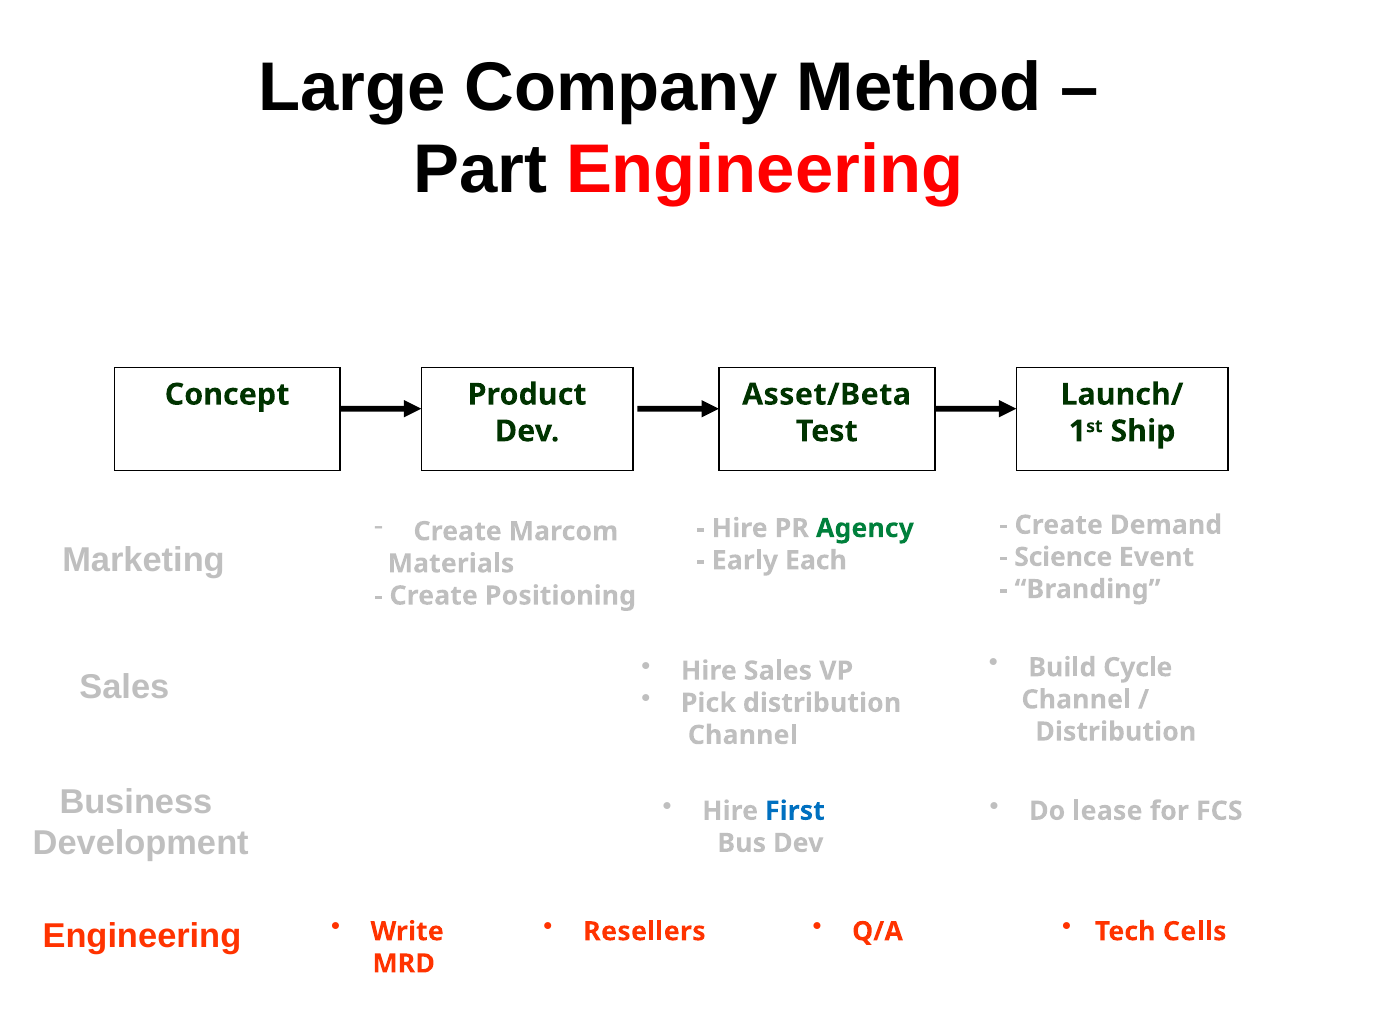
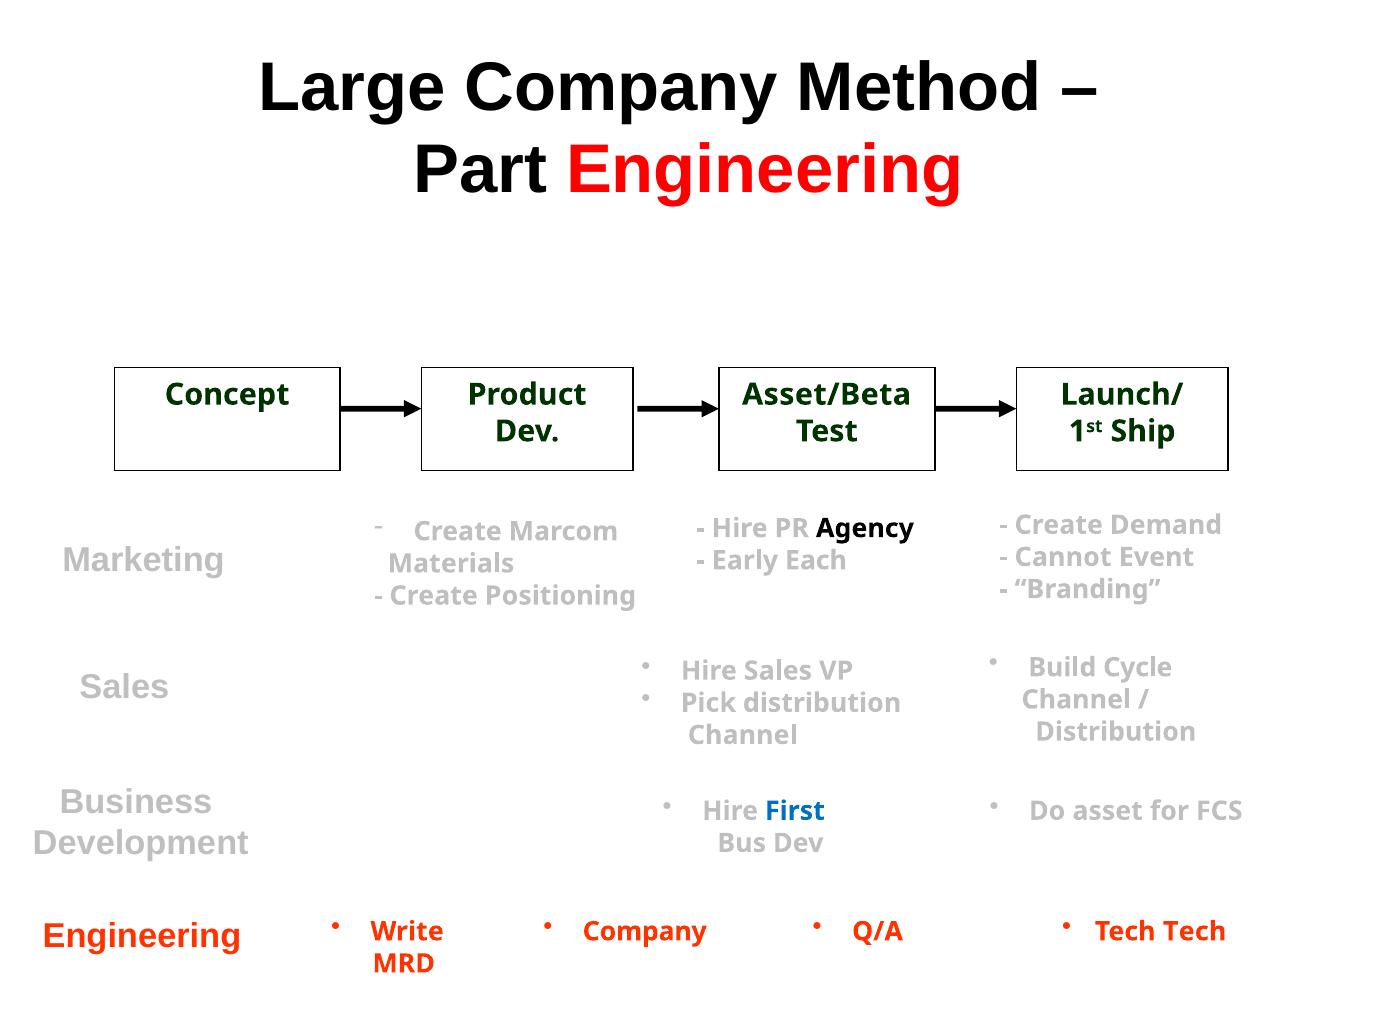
Agency colour: green -> black (865, 528)
Science: Science -> Cannot (1063, 557)
lease: lease -> asset (1108, 811)
Resellers: Resellers -> Company (645, 931)
Tech Cells: Cells -> Tech (1195, 931)
